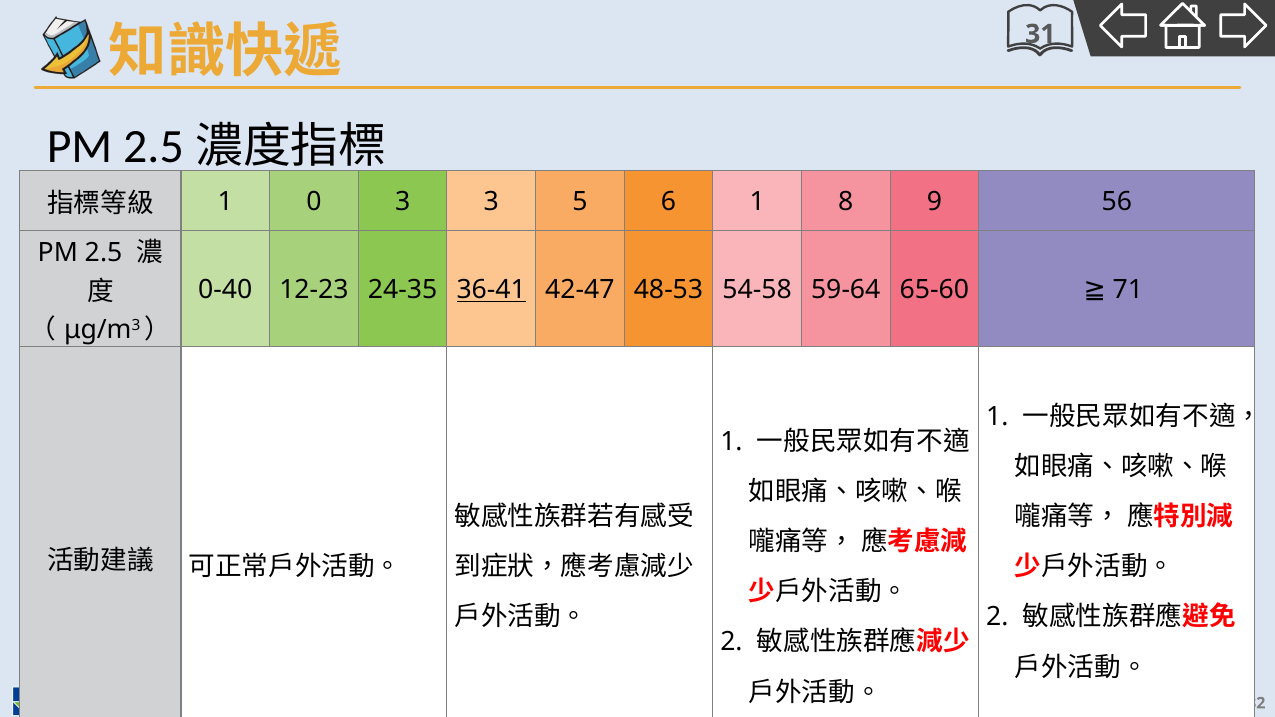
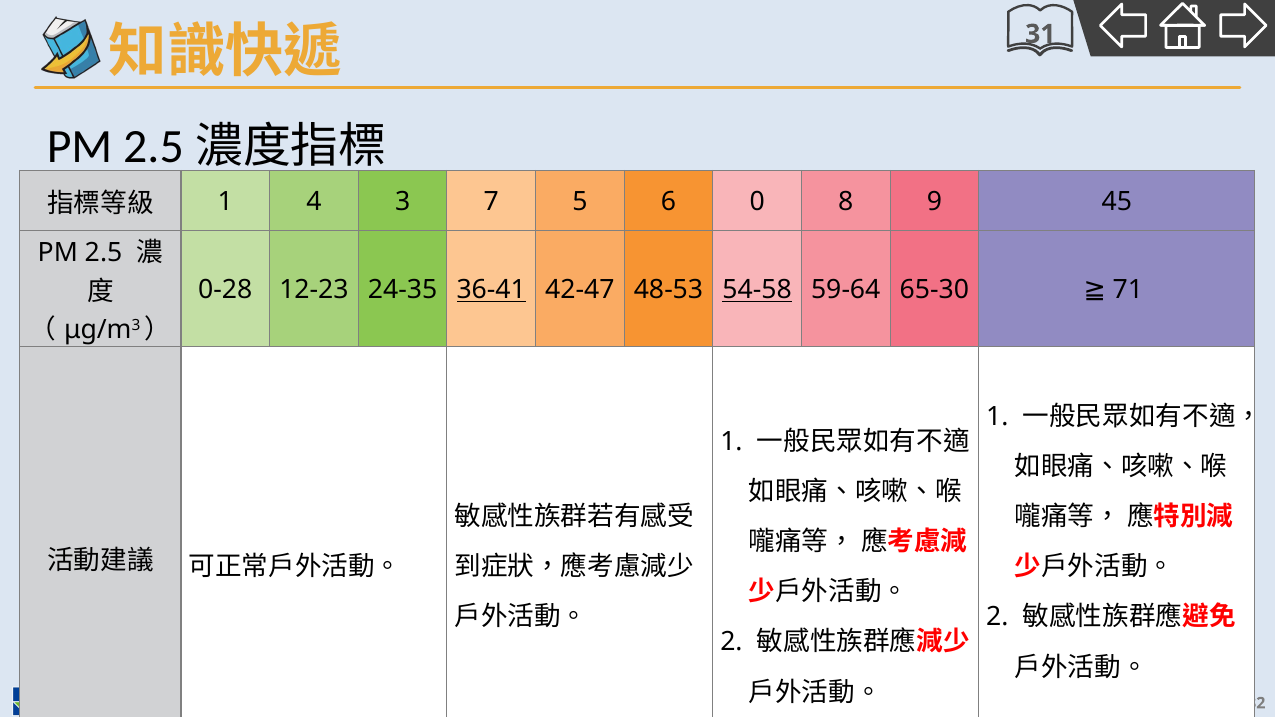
0: 0 -> 4 (314, 202)
3 3: 3 -> 7 (491, 202)
6 1: 1 -> 0 (757, 202)
56: 56 -> 45 (1117, 202)
0-40: 0-40 -> 0-28 (225, 290)
54-58 underline: none -> present (757, 290)
65-60: 65-60 -> 65-30 (934, 290)
